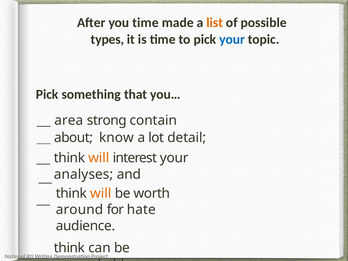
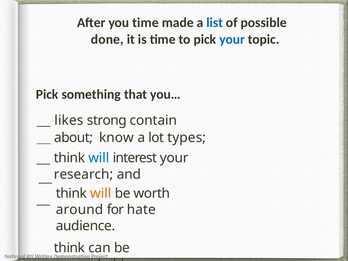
list colour: orange -> blue (215, 23)
types: types -> done (107, 39)
area: area -> likes (69, 120)
detail: detail -> types (187, 138)
will colour: orange -> blue (99, 158)
analyses: analyses -> research (84, 174)
